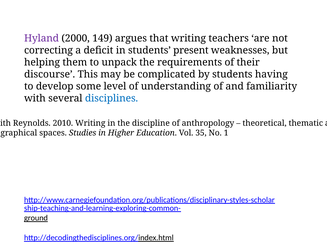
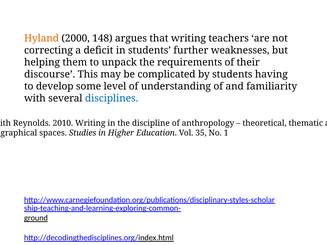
Hyland colour: purple -> orange (42, 38)
149: 149 -> 148 (102, 38)
present: present -> further (191, 50)
